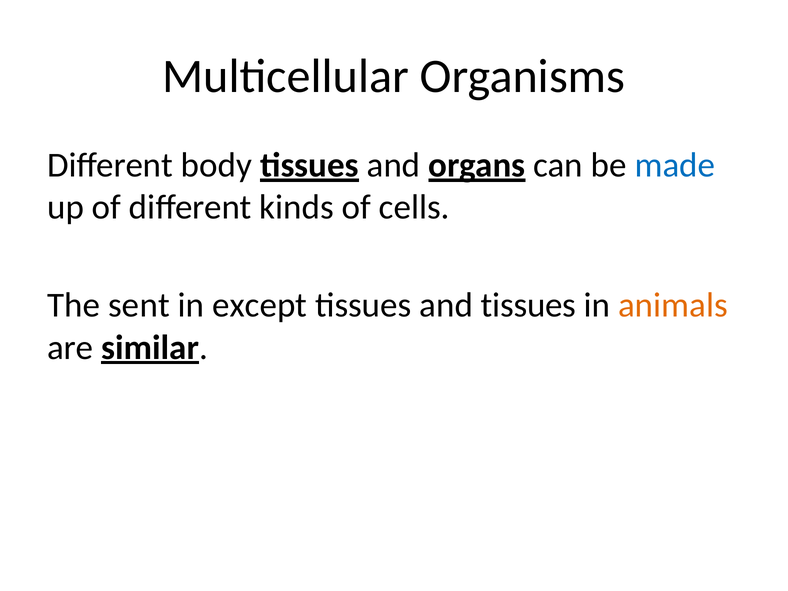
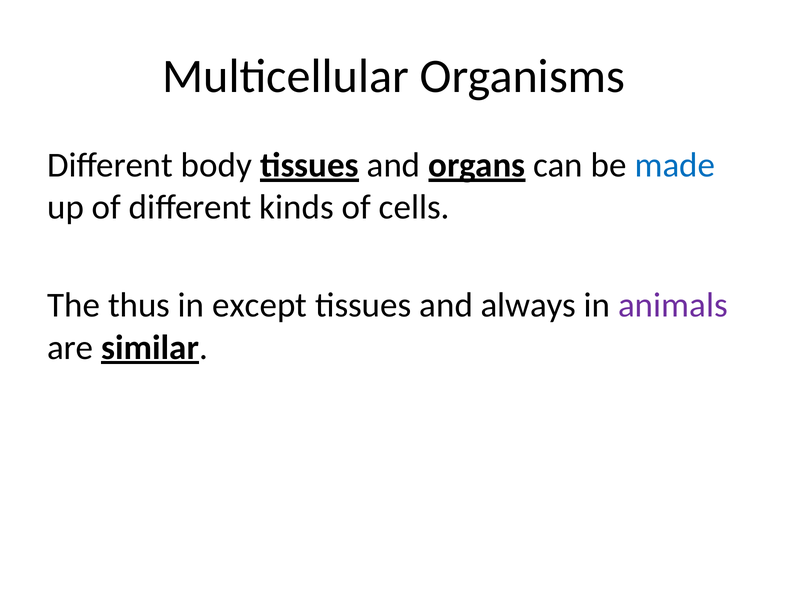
sent: sent -> thus (139, 305)
and tissues: tissues -> always (528, 305)
animals colour: orange -> purple (673, 305)
